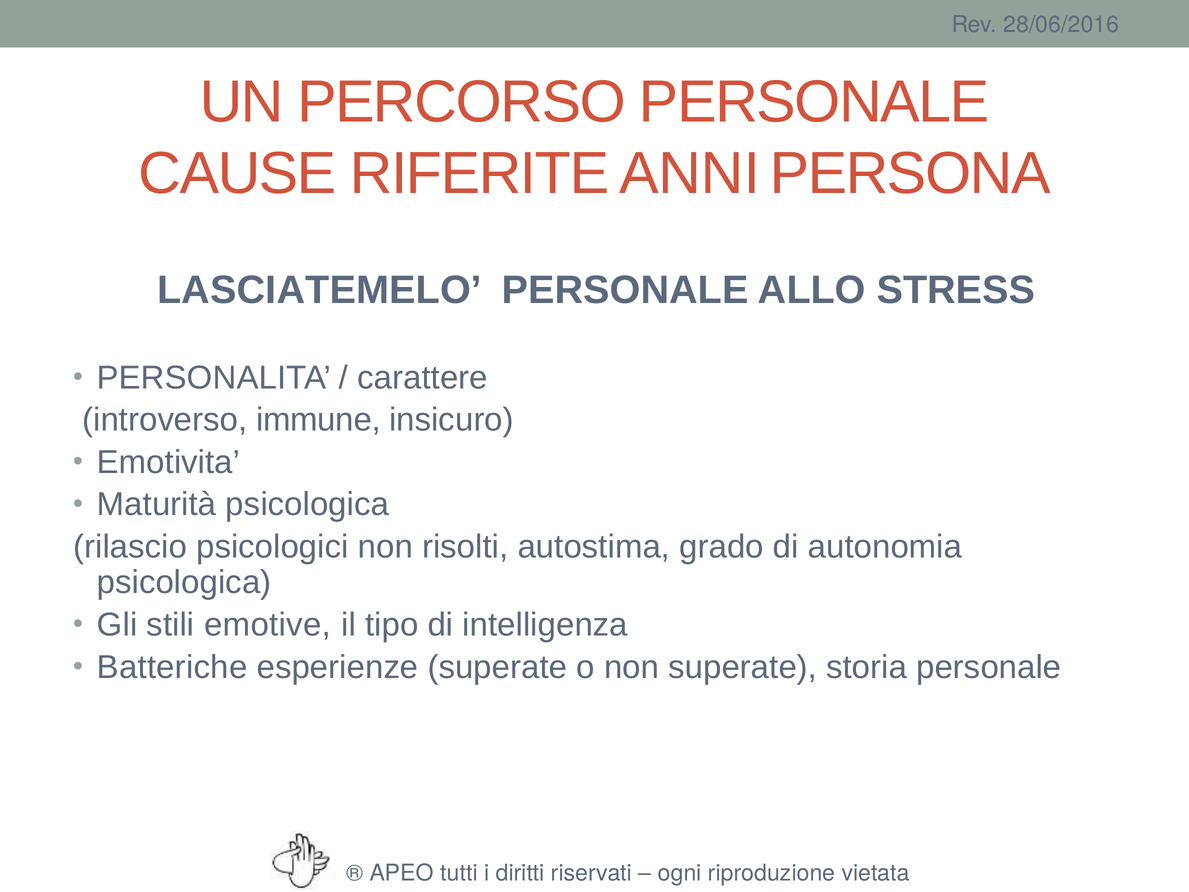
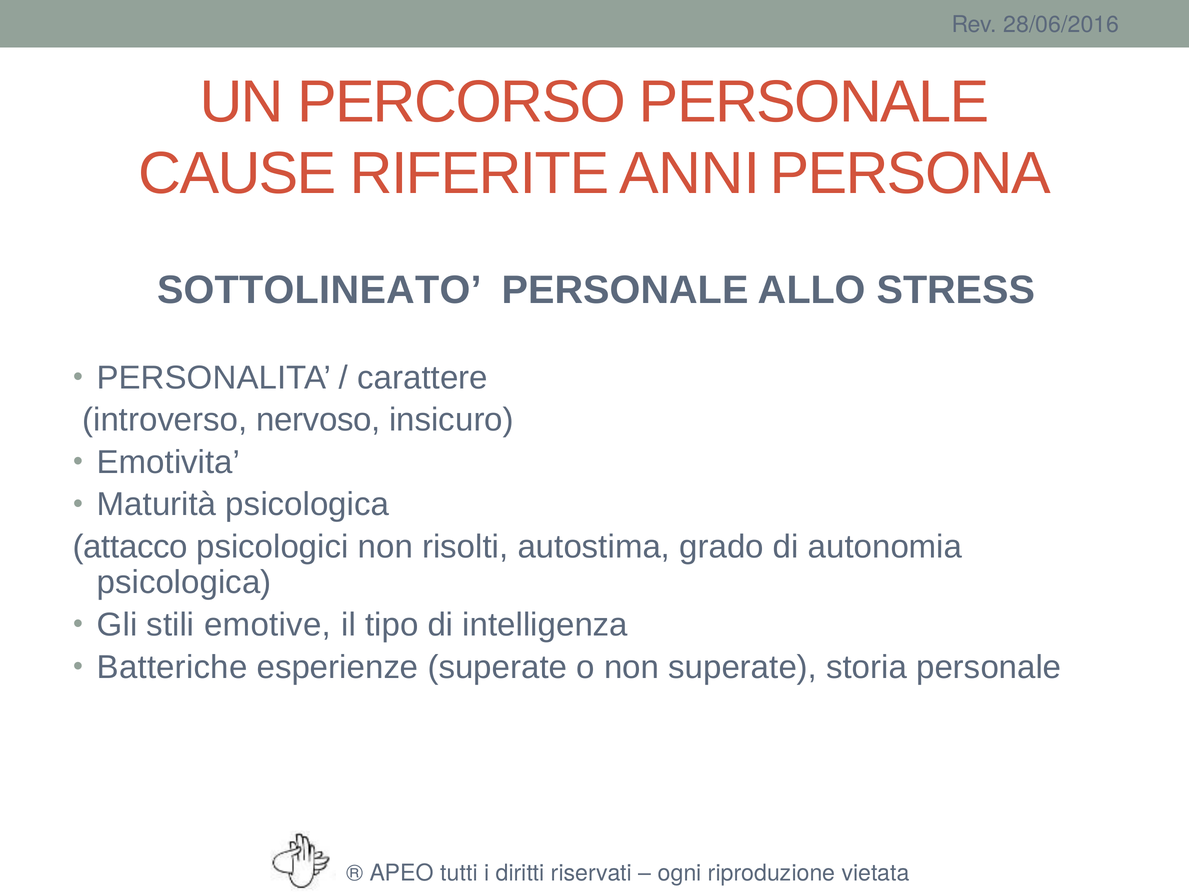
LASCIATEMELO: LASCIATEMELO -> SOTTOLINEATO (319, 290)
immune: immune -> nervoso (318, 420)
rilascio: rilascio -> attacco (130, 547)
